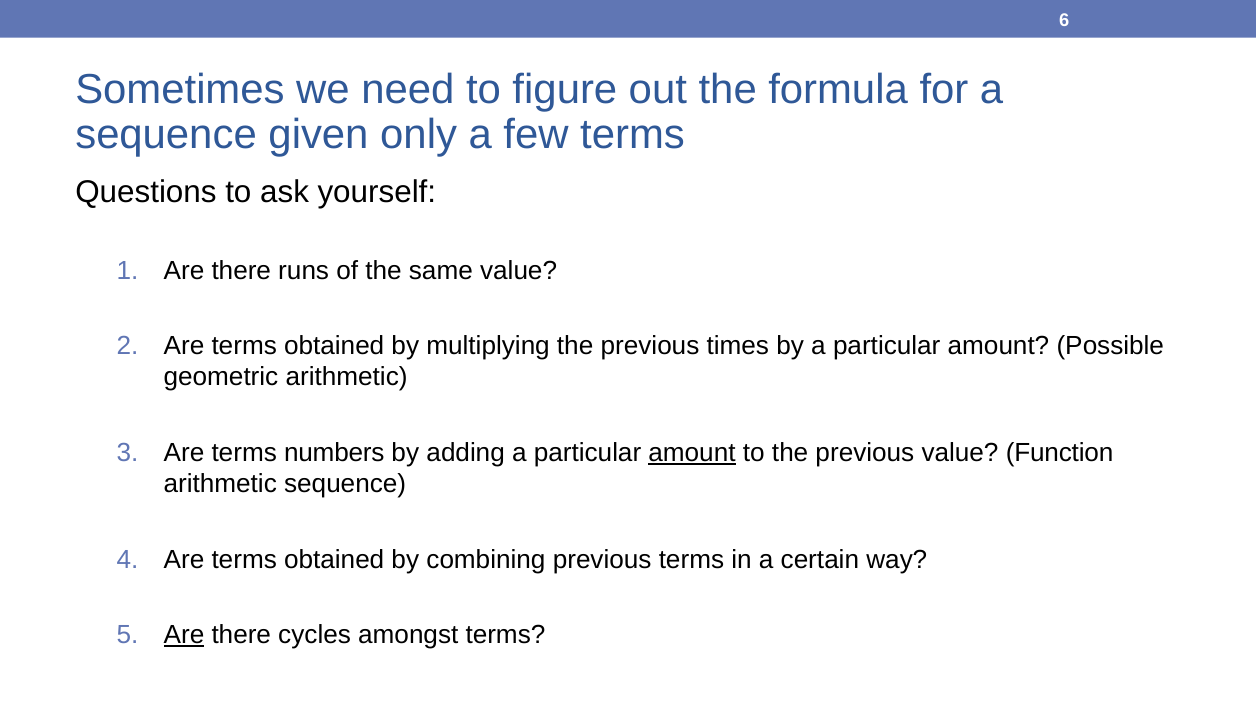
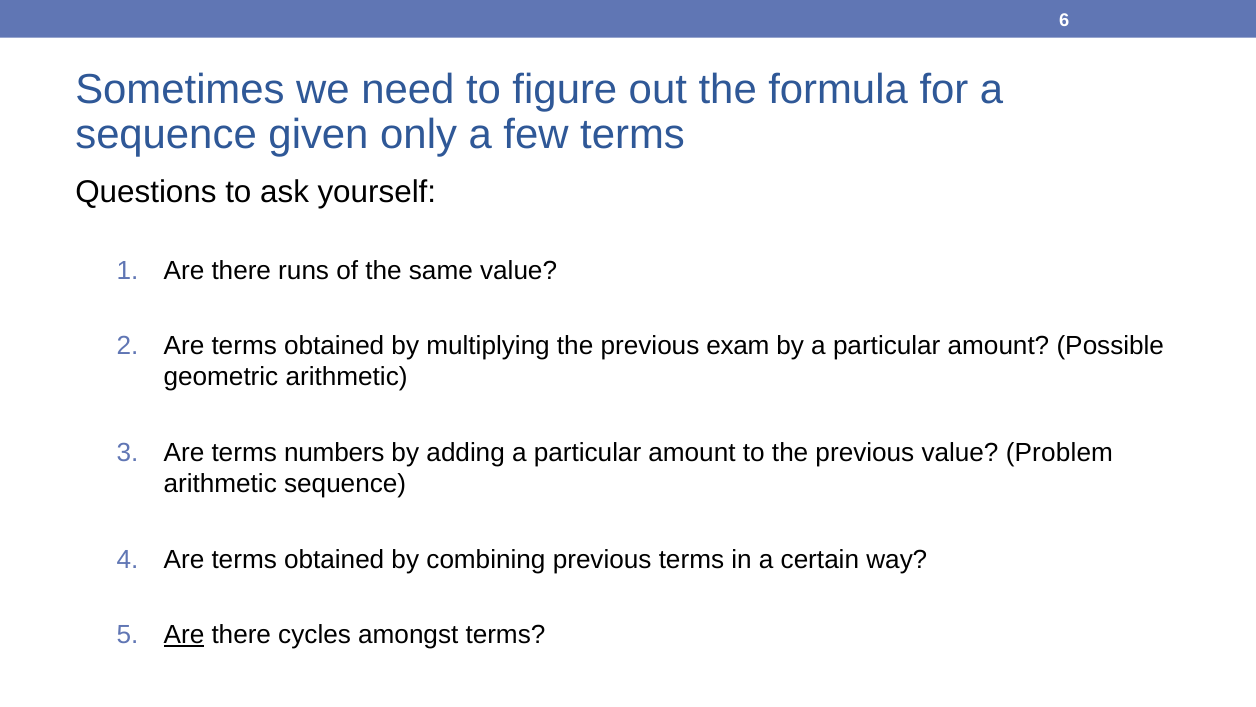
times: times -> exam (738, 346)
amount underline: present -> none (692, 452)
Function: Function -> Problem (1059, 452)
